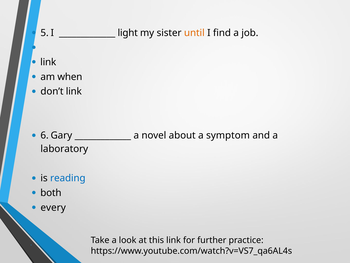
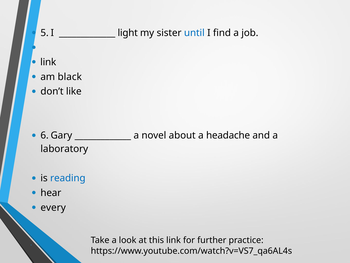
until colour: orange -> blue (194, 33)
when: when -> black (70, 77)
don’t link: link -> like (74, 91)
symptom: symptom -> headache (228, 135)
both: both -> hear (51, 193)
